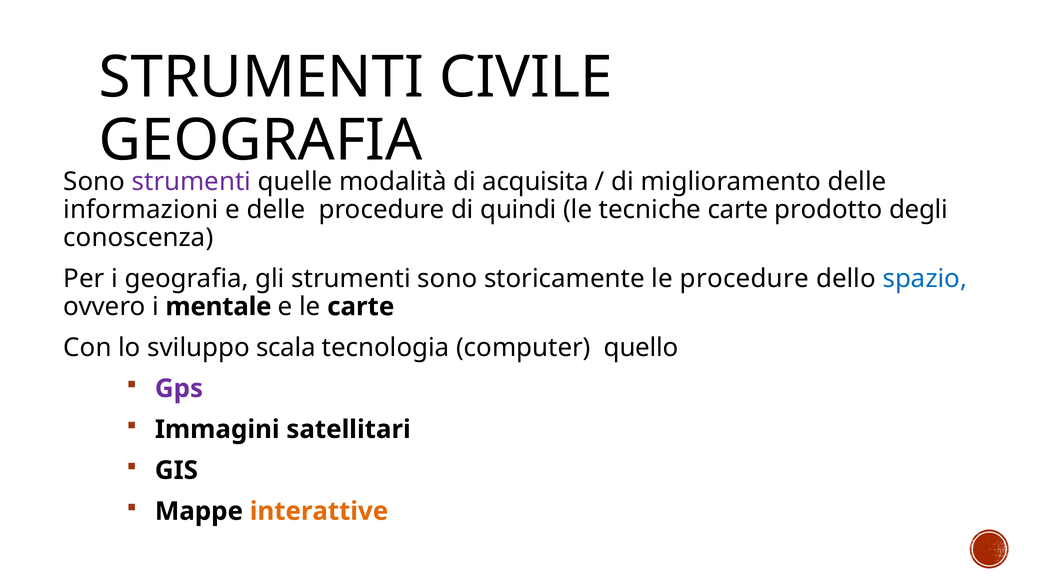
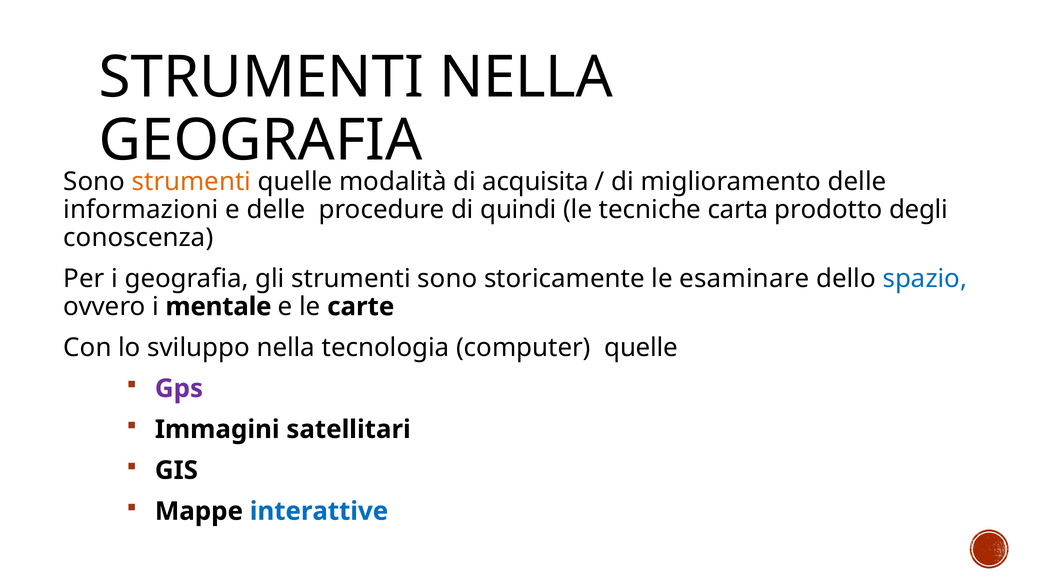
STRUMENTI CIVILE: CIVILE -> NELLA (526, 78)
strumenti colour: purple -> orange (191, 182)
tecniche carte: carte -> carta (738, 210)
le procedure: procedure -> esaminare (744, 279)
sviluppo scala: scala -> nella (286, 348)
computer quello: quello -> quelle (641, 348)
interattive colour: orange -> blue (319, 512)
